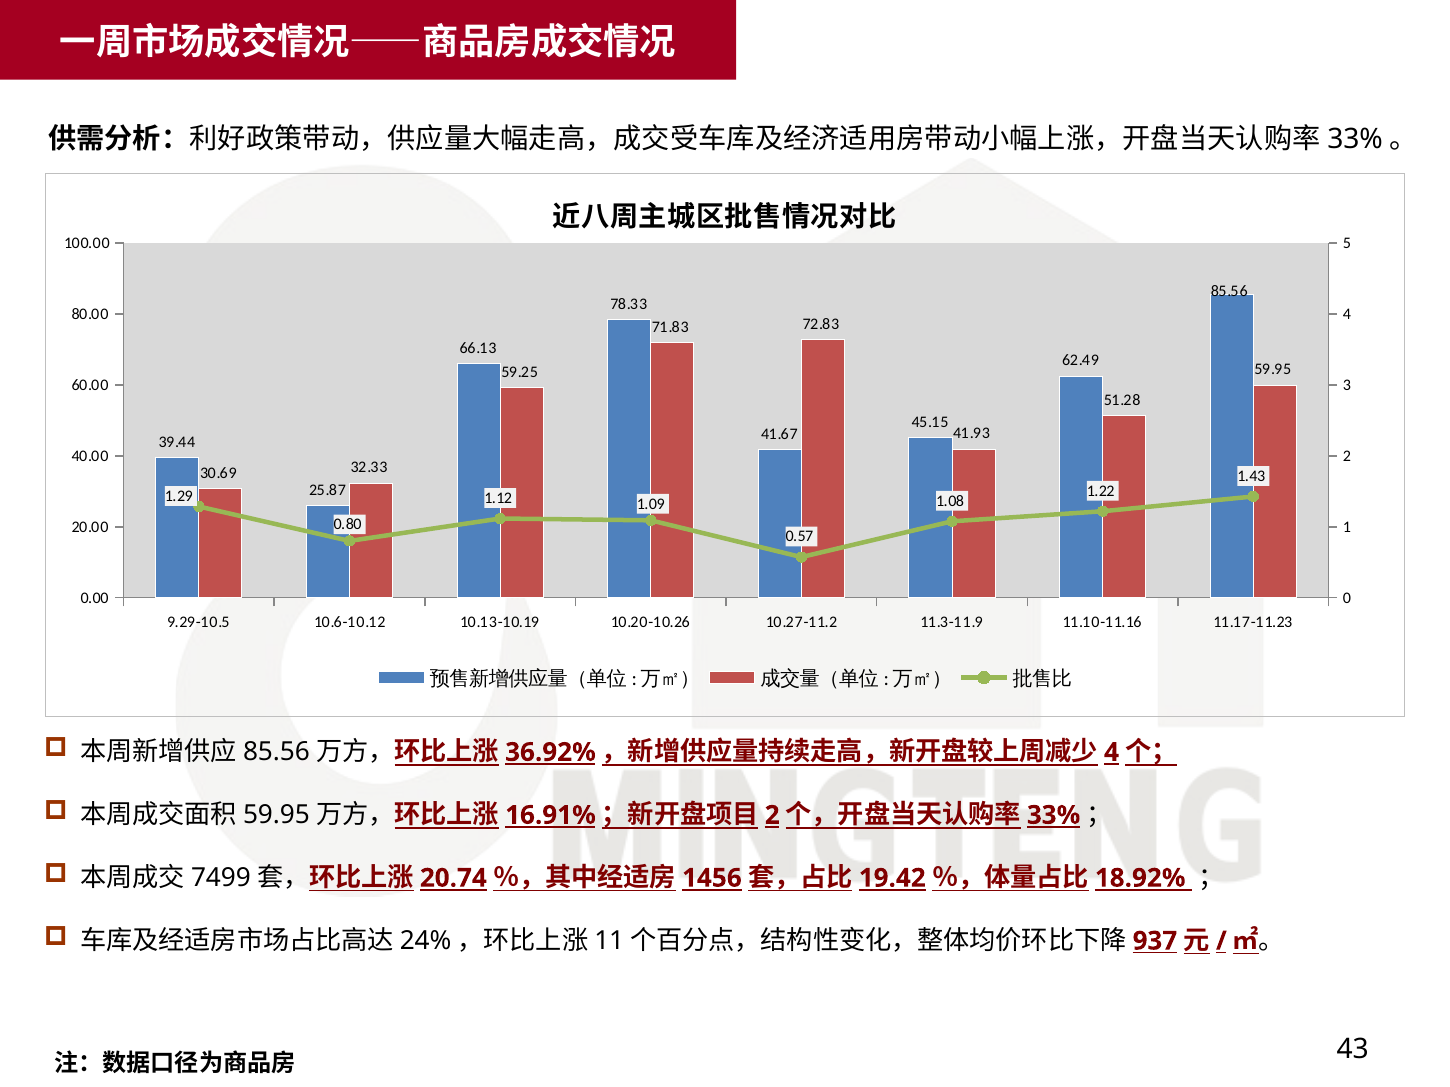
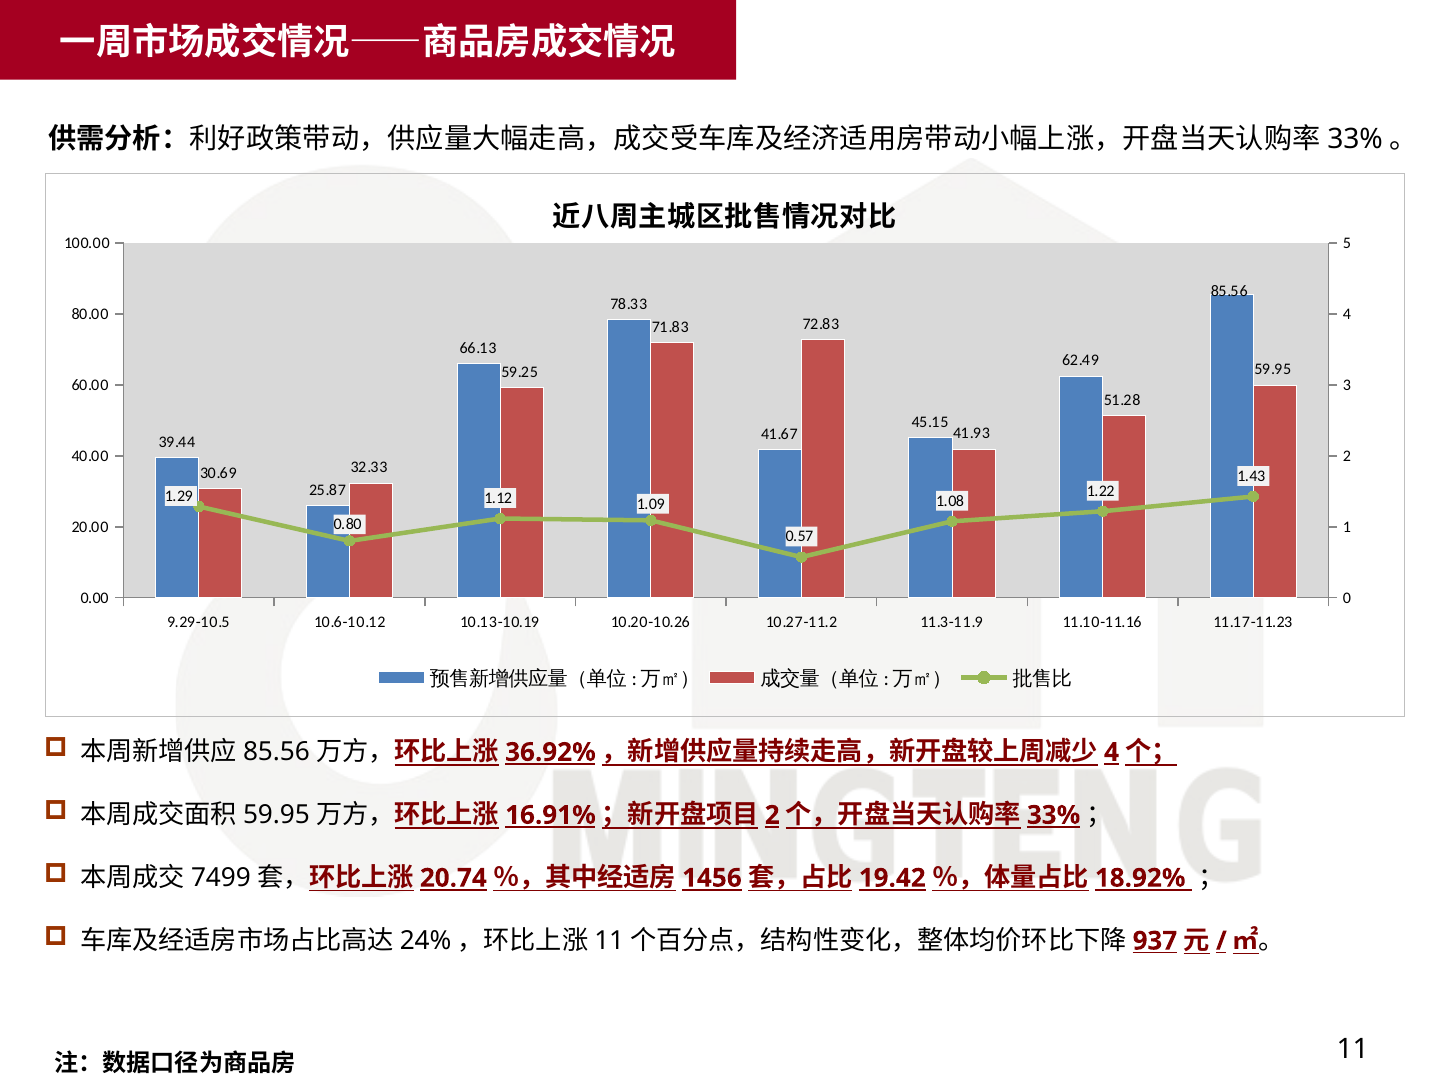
43: 43 -> 11 (1353, 1049)
